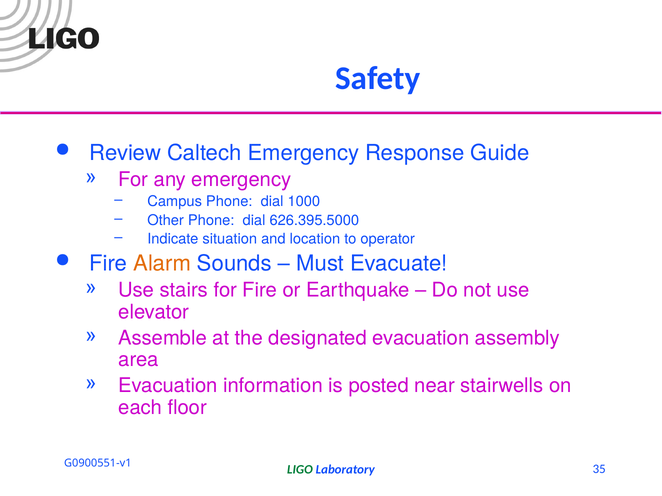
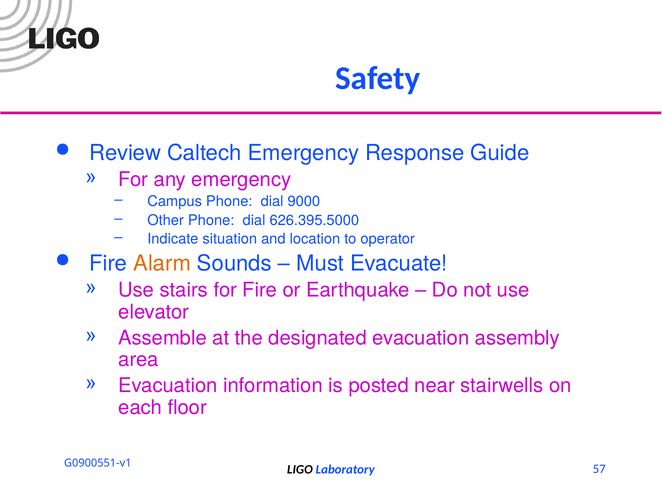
1000: 1000 -> 9000 (304, 202)
LIGO colour: green -> black (300, 470)
35: 35 -> 57 (599, 470)
